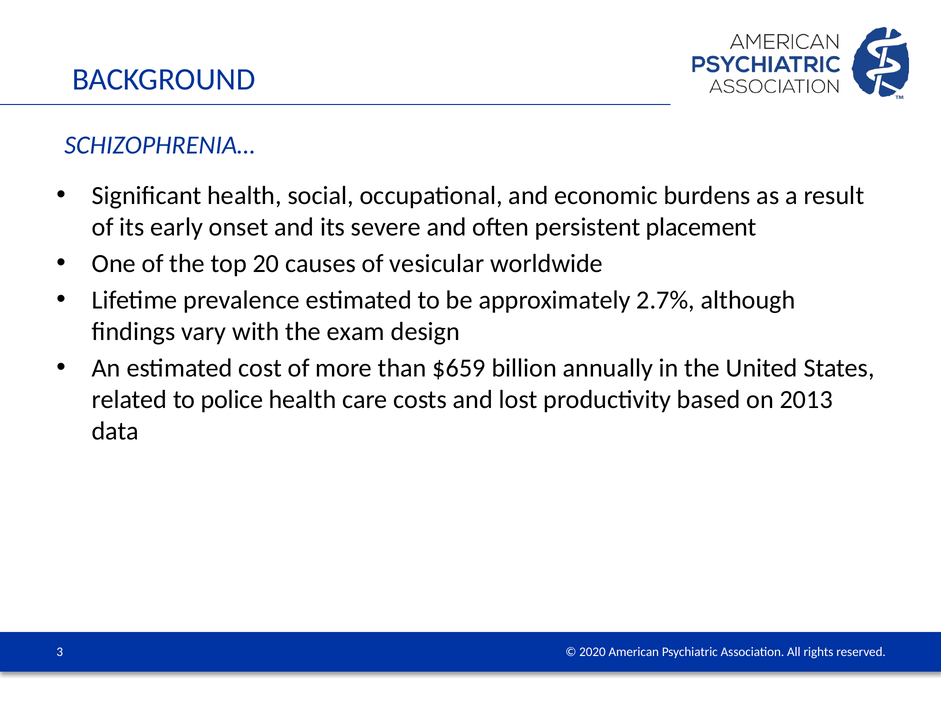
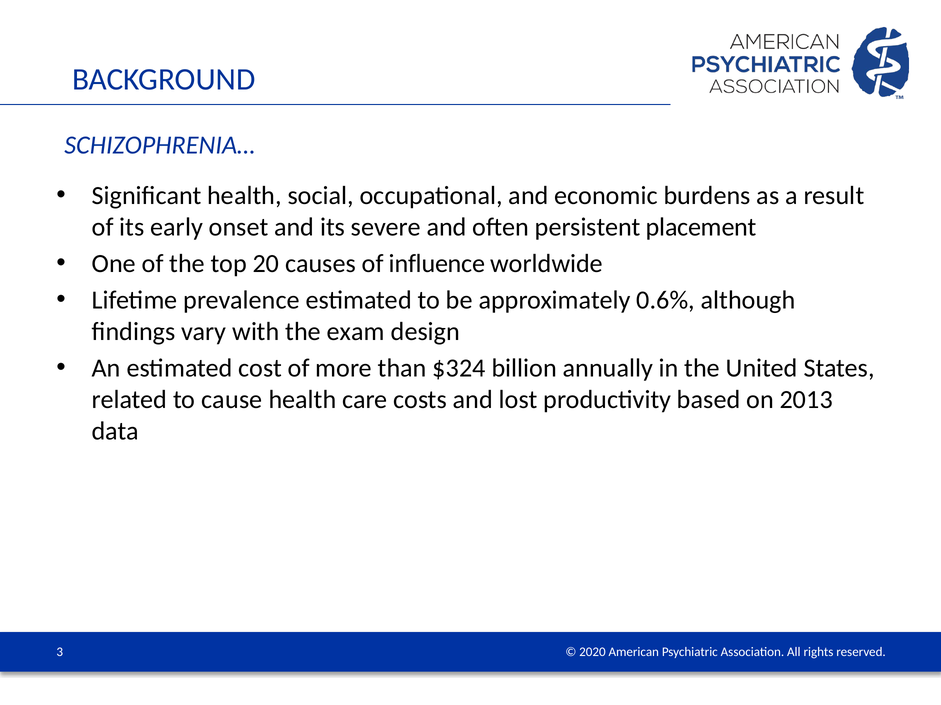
vesicular: vesicular -> influence (437, 264)
2.7%: 2.7% -> 0.6% (666, 300)
$659: $659 -> $324 (459, 369)
police: police -> cause (232, 400)
